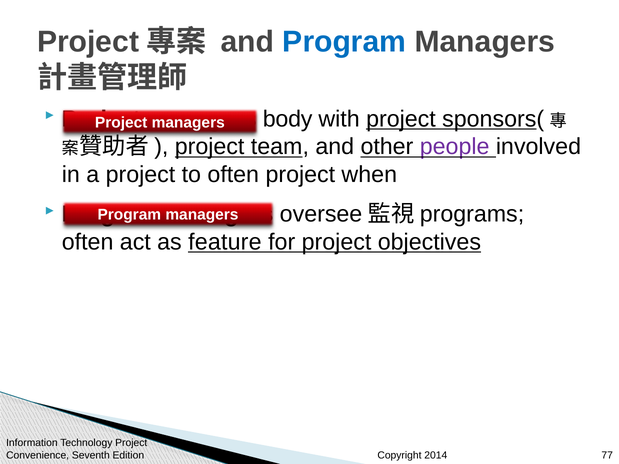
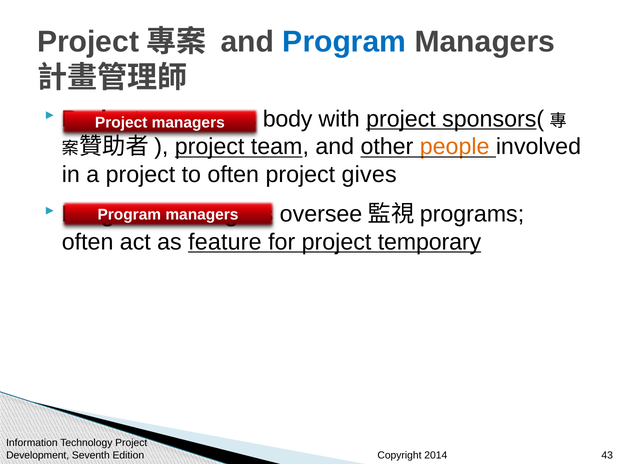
people colour: purple -> orange (455, 147)
when: when -> gives (369, 175)
objectives: objectives -> temporary (429, 242)
Convenience: Convenience -> Development (38, 456)
77: 77 -> 43 (607, 456)
